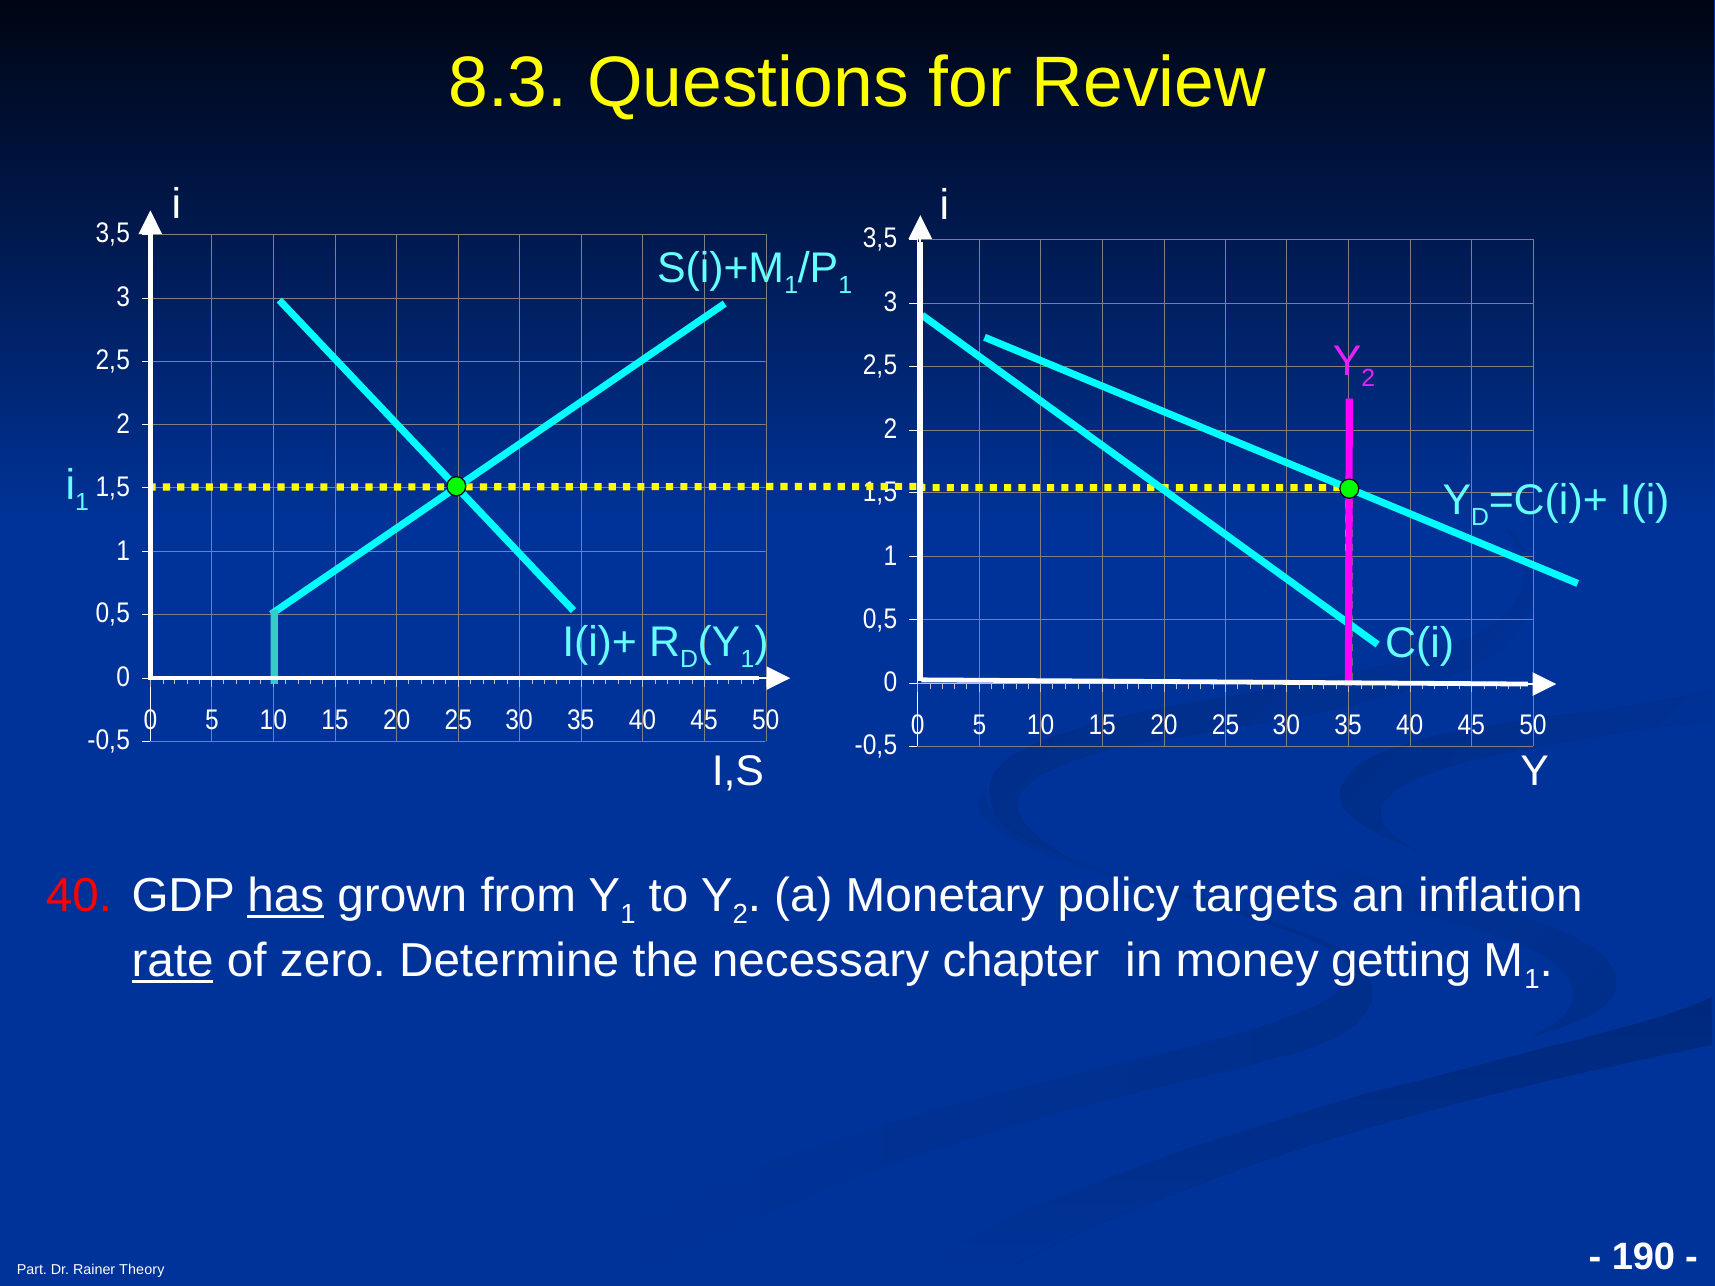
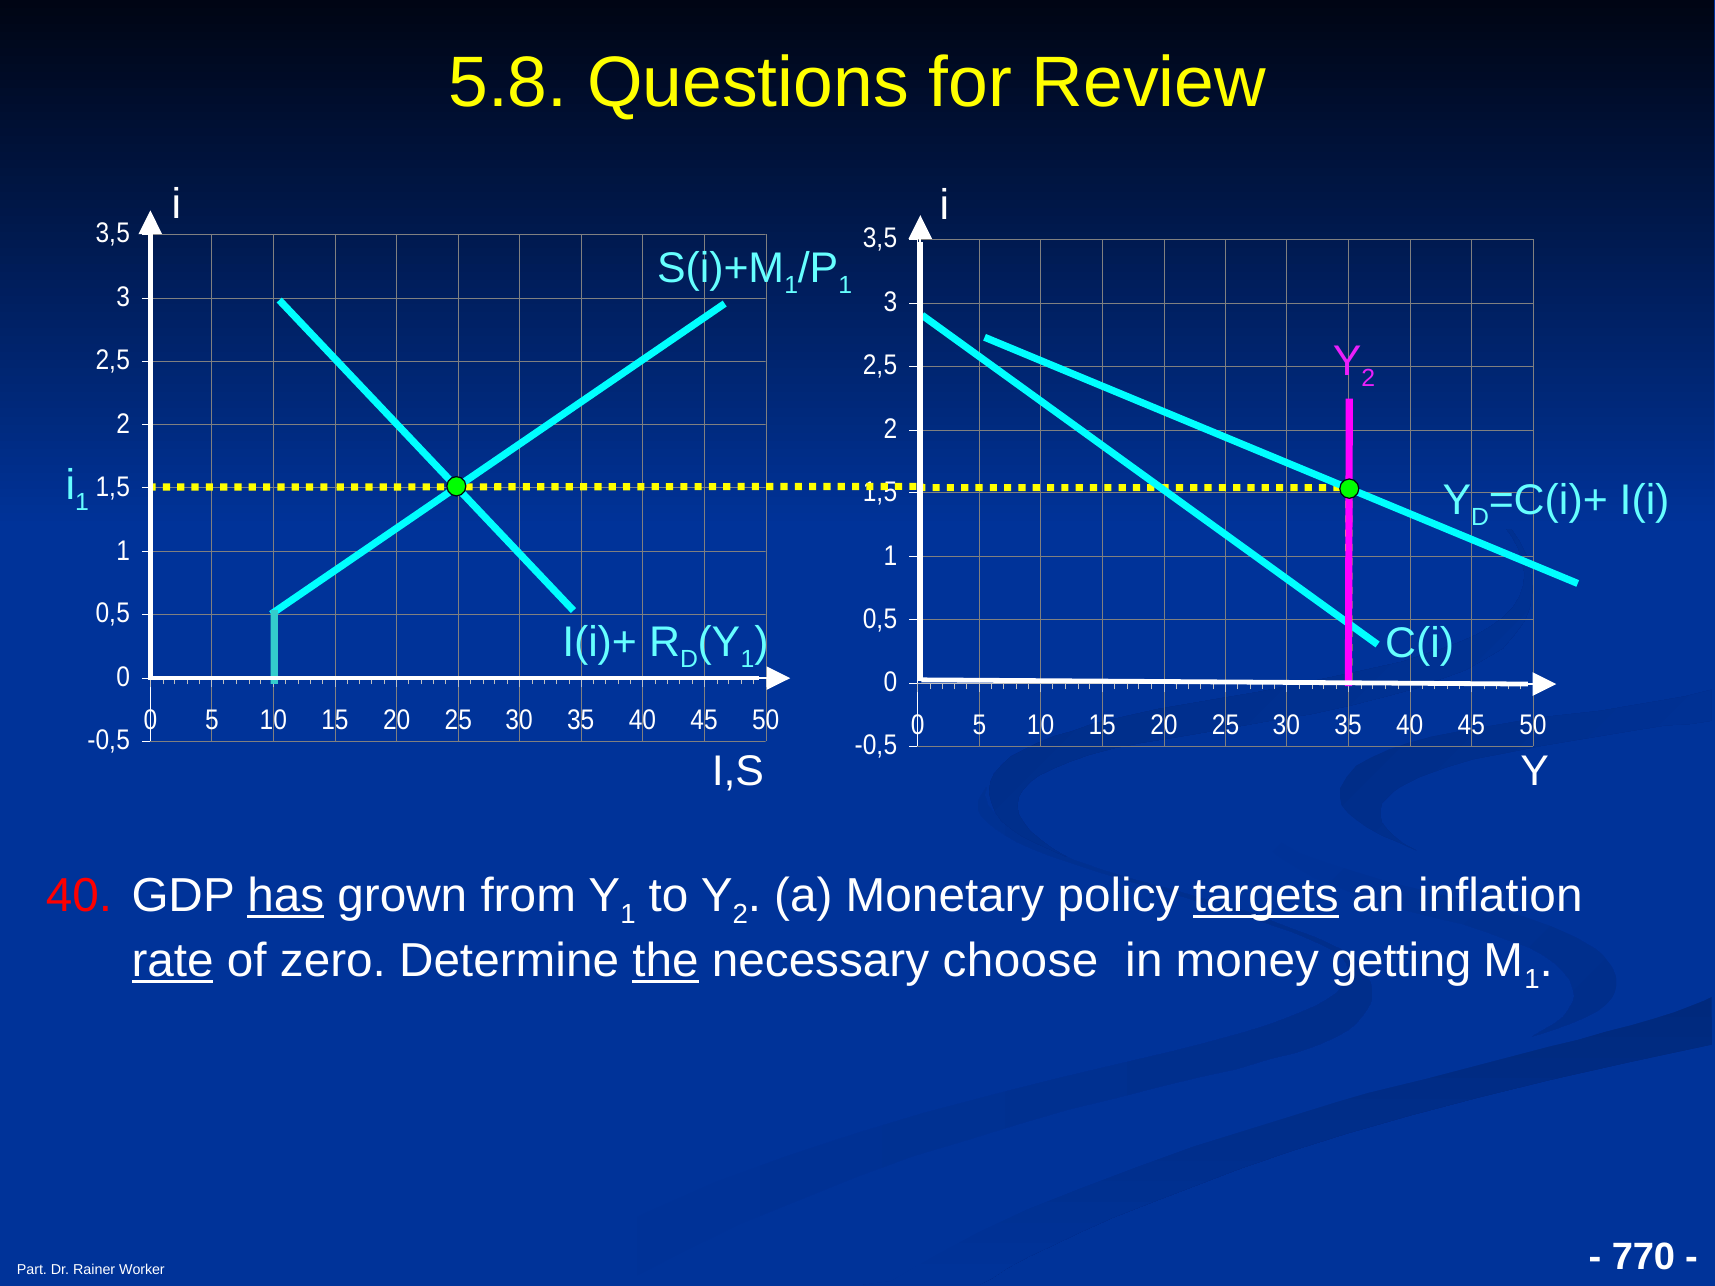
8.3: 8.3 -> 5.8 (508, 83)
targets underline: none -> present (1266, 896)
the underline: none -> present (666, 961)
chapter: chapter -> choose (1021, 961)
190: 190 -> 770 (1643, 1258)
Theory: Theory -> Worker (142, 1270)
